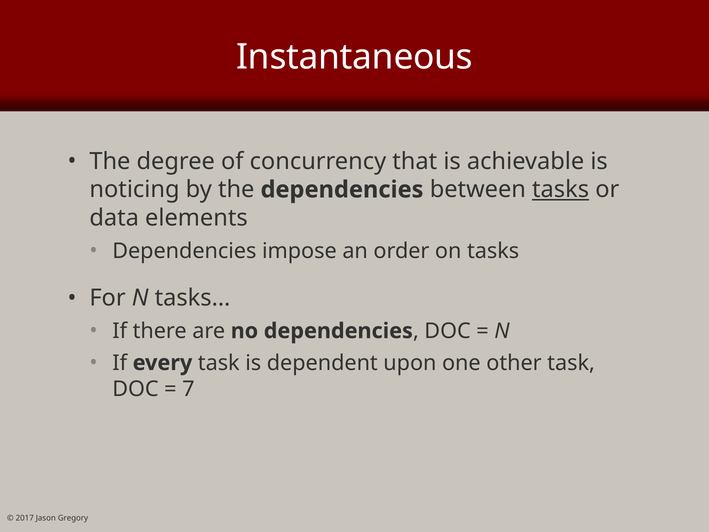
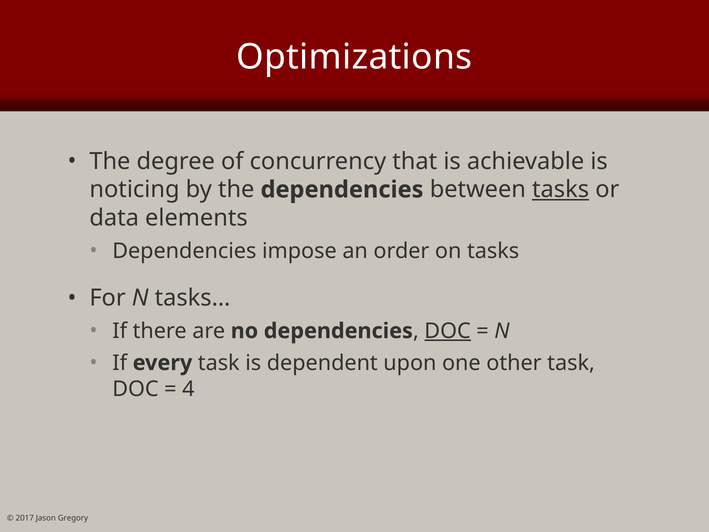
Instantaneous: Instantaneous -> Optimizations (354, 57)
DOC underline: none -> present (448, 331)
7: 7 -> 4 (188, 389)
